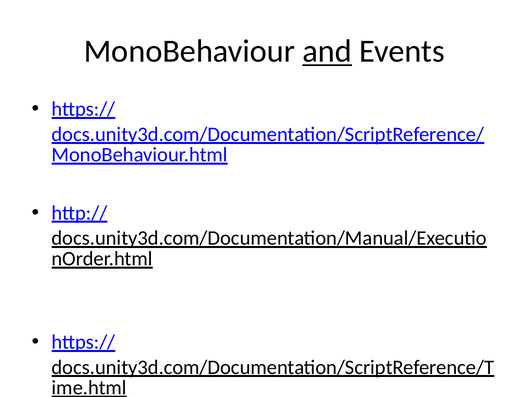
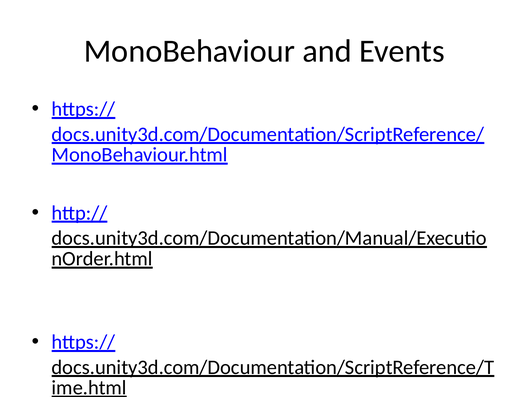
and underline: present -> none (327, 51)
